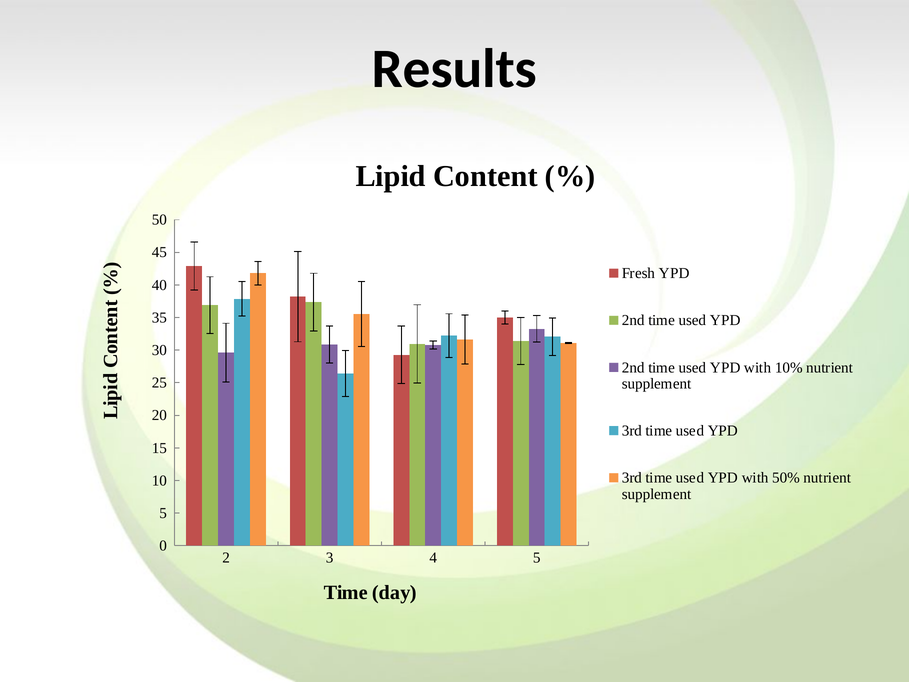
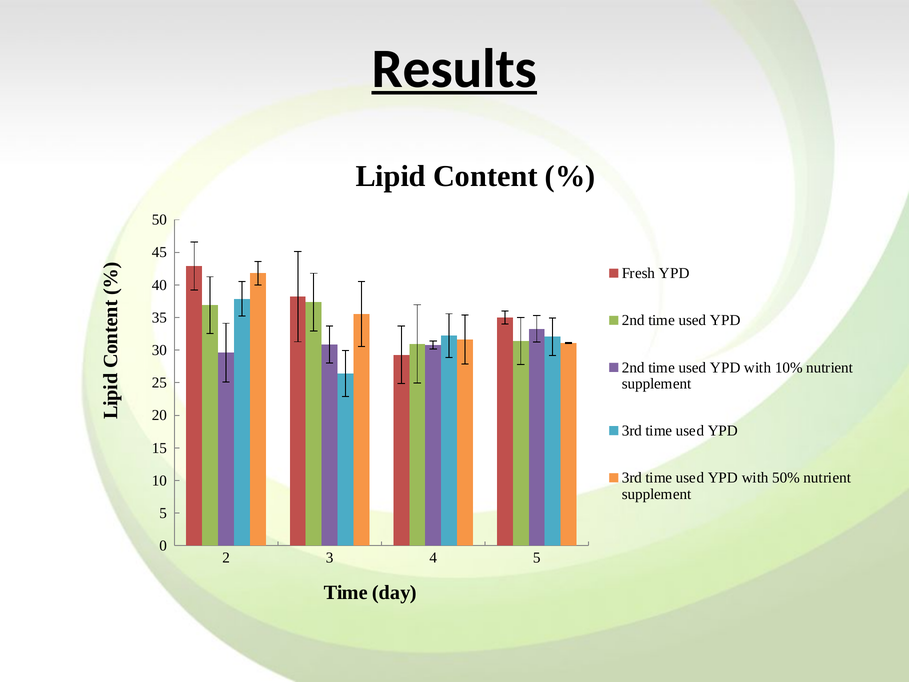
Results underline: none -> present (454, 69)
